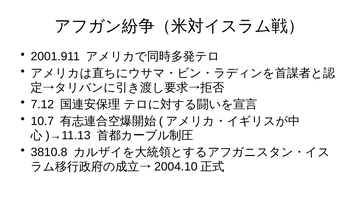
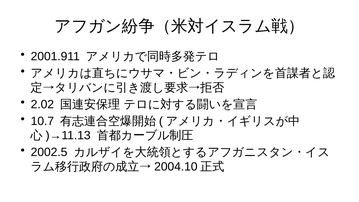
7.12: 7.12 -> 2.02 (42, 104)
3810.8: 3810.8 -> 2002.5 (49, 152)
